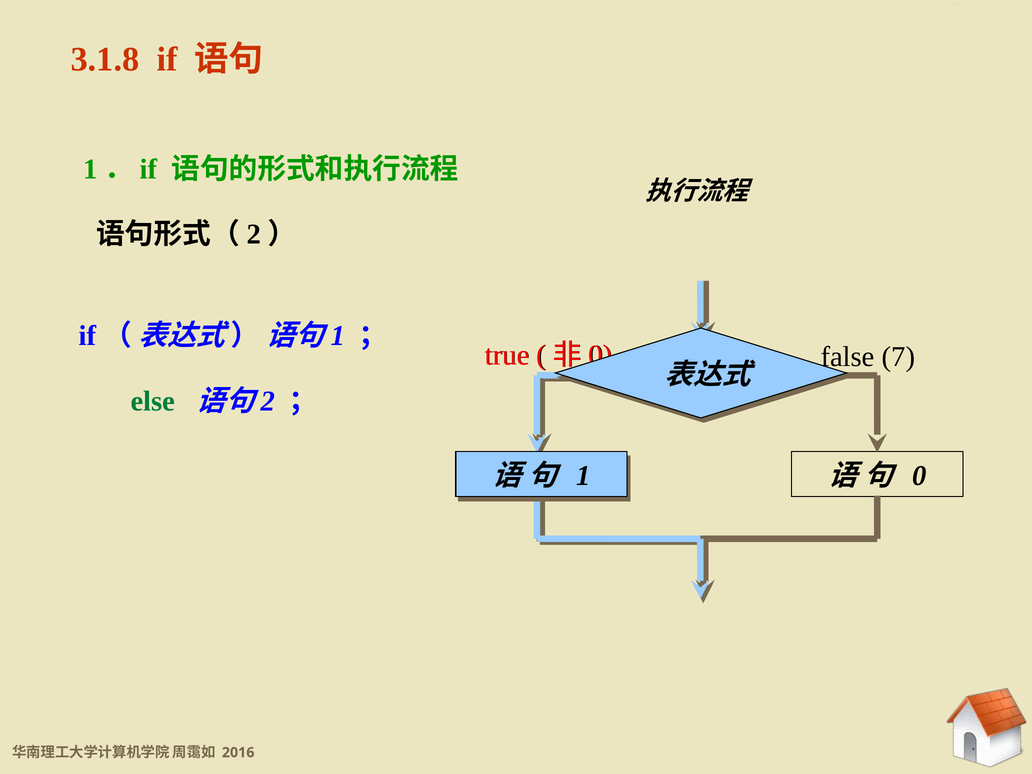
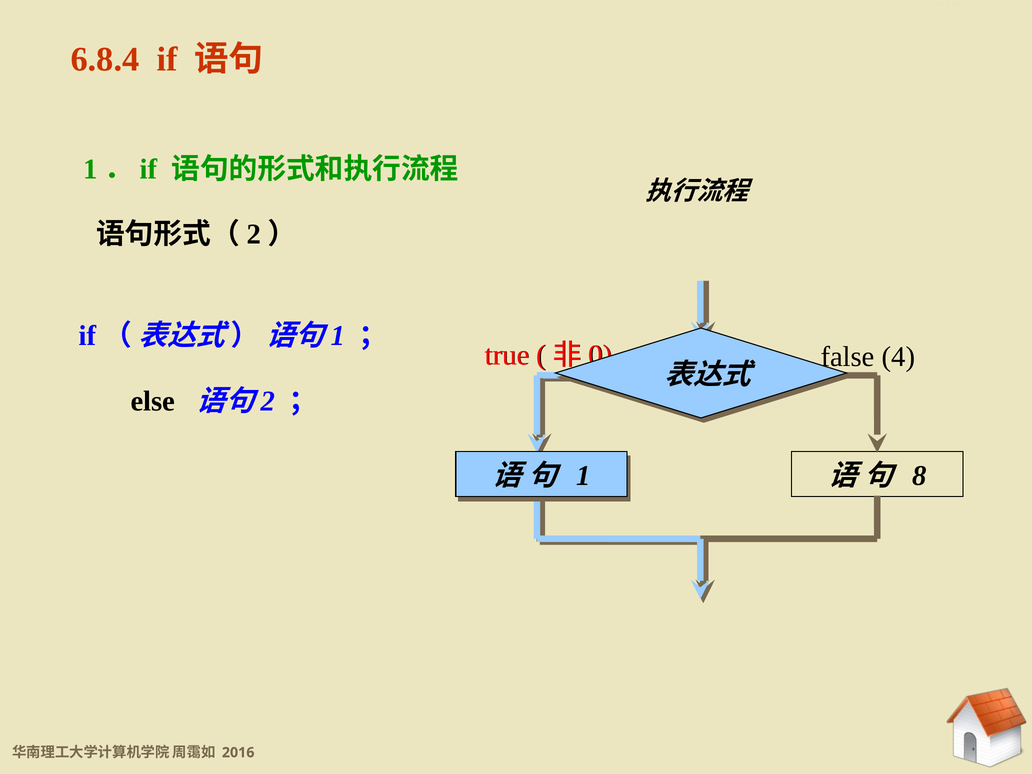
3.1.8: 3.1.8 -> 6.8.4 (105, 60)
7: 7 -> 4 (899, 357)
else colour: green -> black (153, 401)
0: 0 -> 8 (919, 476)
